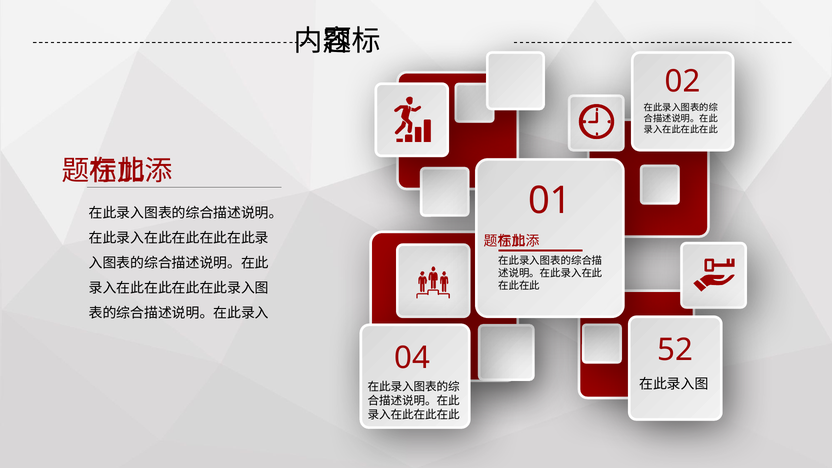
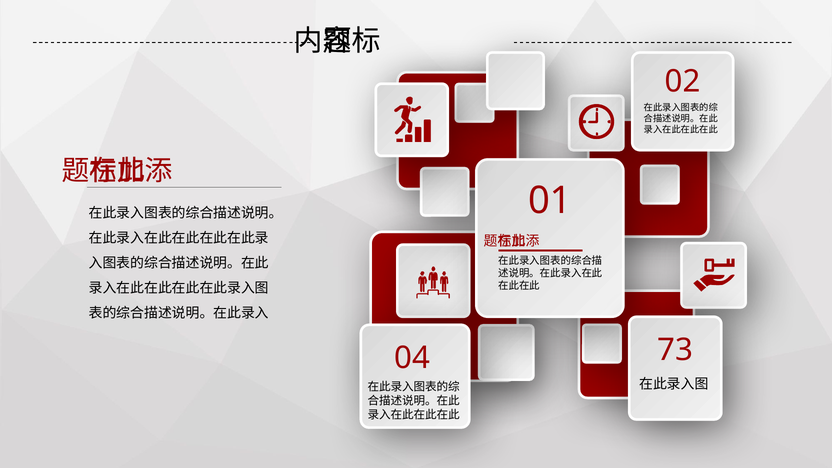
52: 52 -> 73 (675, 350)
